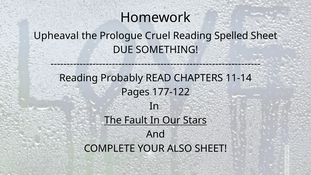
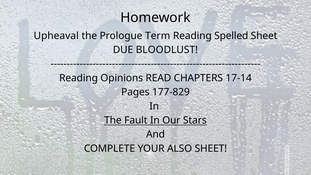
Cruel: Cruel -> Term (158, 36)
SOMETHING: SOMETHING -> BLOODLUST (167, 50)
Probably: Probably -> Opinions (122, 78)
11-14: 11-14 -> 17-14 (239, 78)
177-122: 177-122 -> 177-829 (171, 92)
